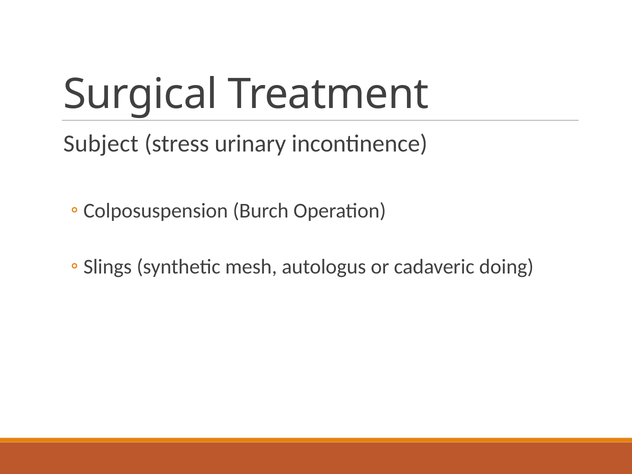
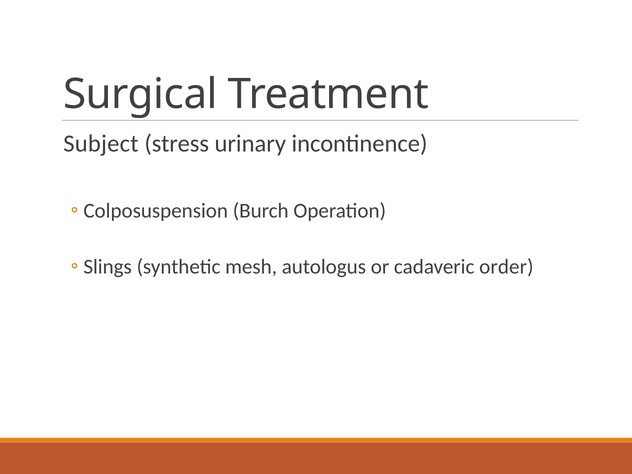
doing: doing -> order (506, 267)
